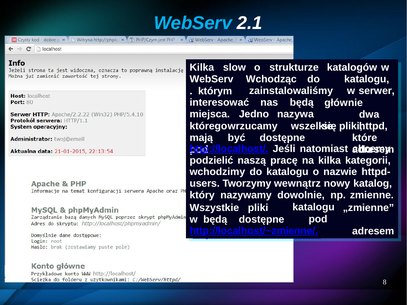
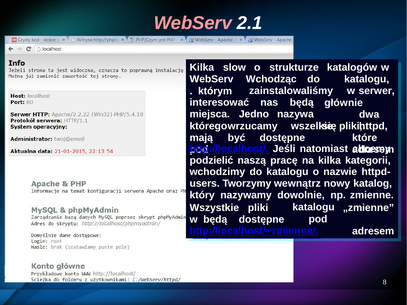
WebServ colour: light blue -> pink (193, 23)
